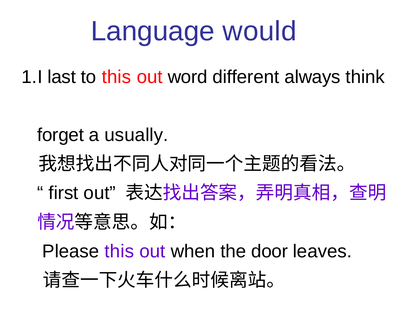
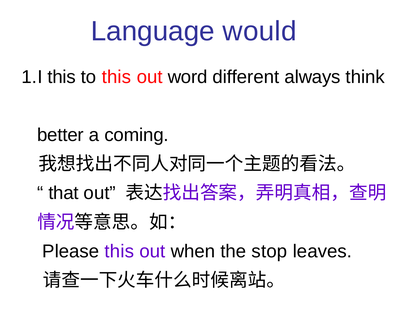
last: last -> this (62, 77)
forget: forget -> better (60, 135)
usually: usually -> coming (137, 135)
first: first -> that (64, 193)
door: door -> stop (269, 251)
